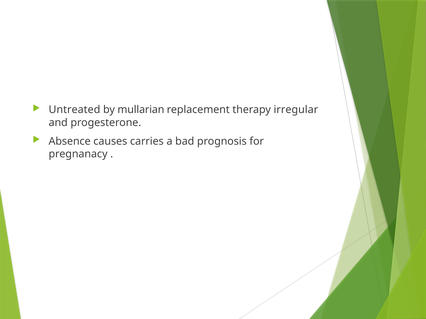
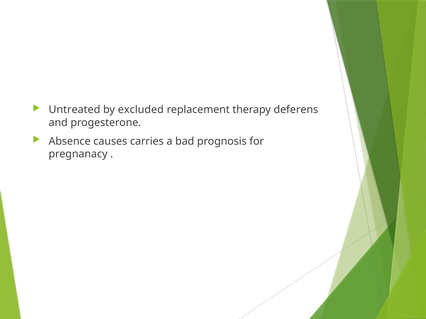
mullarian: mullarian -> excluded (141, 110)
irregular: irregular -> deferens (296, 110)
